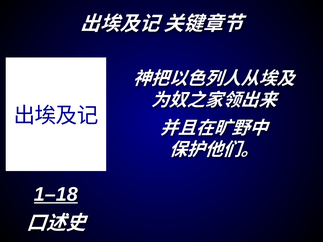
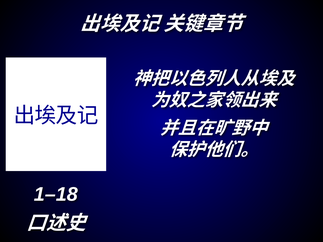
1–18 underline: present -> none (56, 195)
